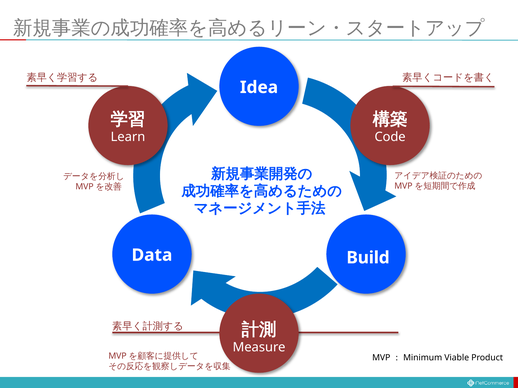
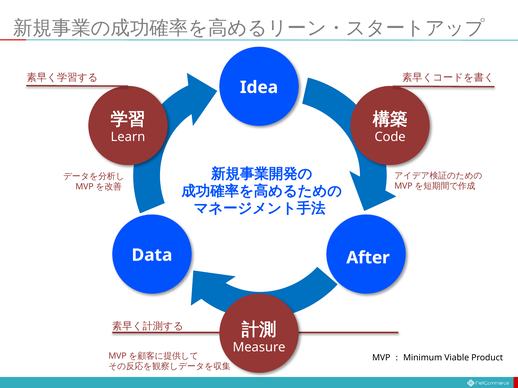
Build: Build -> After (368, 258)
